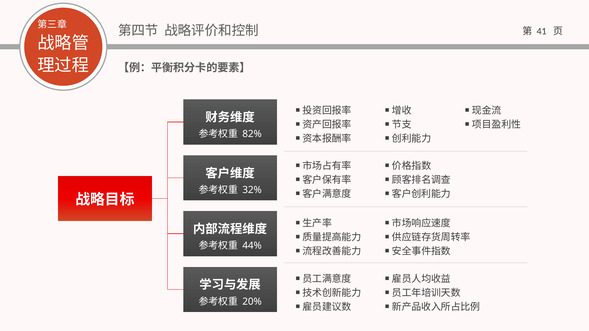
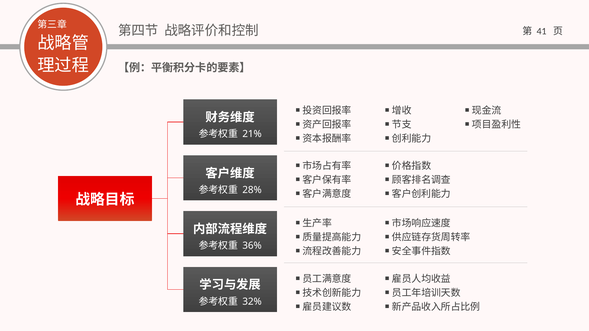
82%: 82% -> 21% (252, 134)
32%: 32% -> 28% (252, 190)
44%: 44% -> 36% (252, 246)
20%: 20% -> 32% (252, 302)
